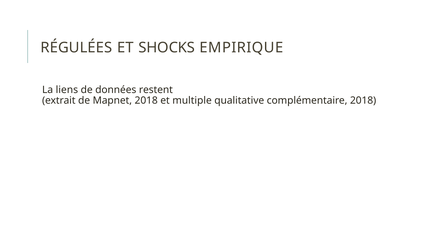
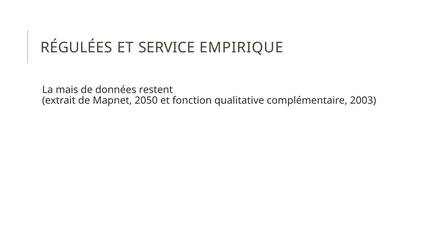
SHOCKS: SHOCKS -> SERVICE (167, 48)
liens: liens -> mais (67, 90)
Mapnet 2018: 2018 -> 2050 (146, 101)
multiple: multiple -> fonction (192, 101)
complémentaire 2018: 2018 -> 2003 (363, 101)
